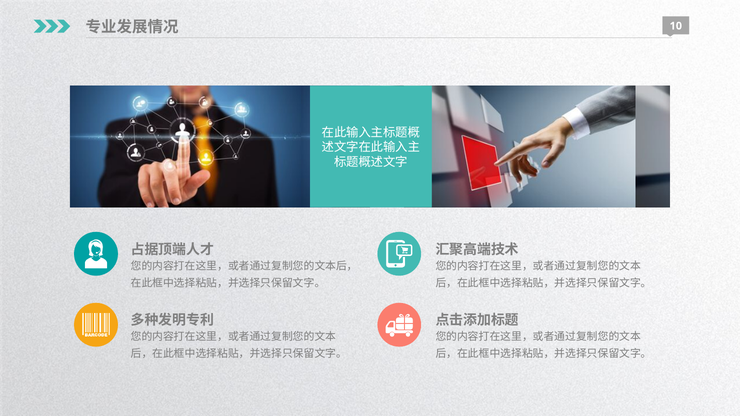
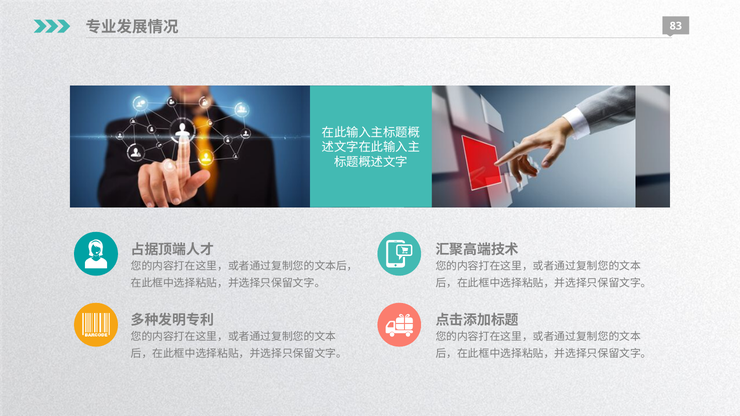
10: 10 -> 83 (676, 26)
